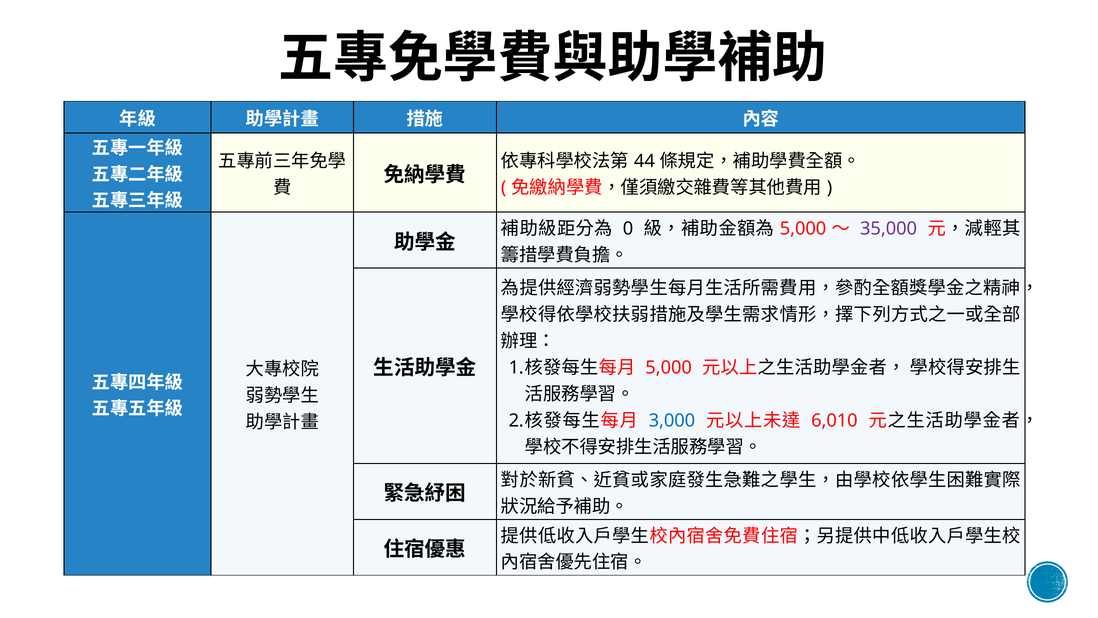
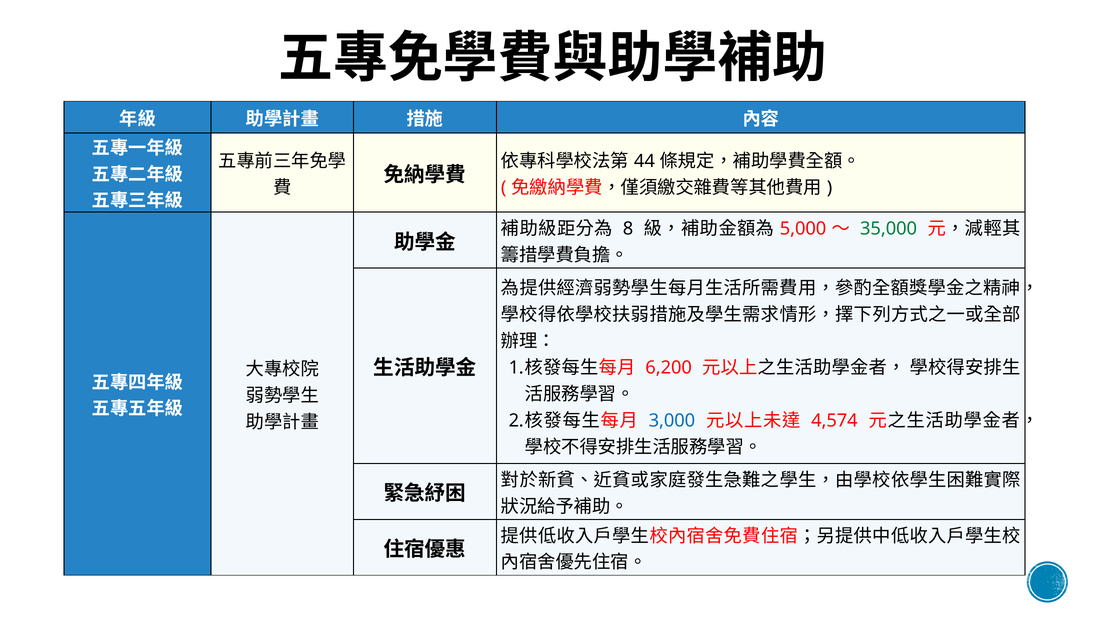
0: 0 -> 8 (628, 229)
35,000 colour: purple -> green (889, 229)
5,000: 5,000 -> 6,200 (669, 367)
6,010: 6,010 -> 4,574 (834, 420)
